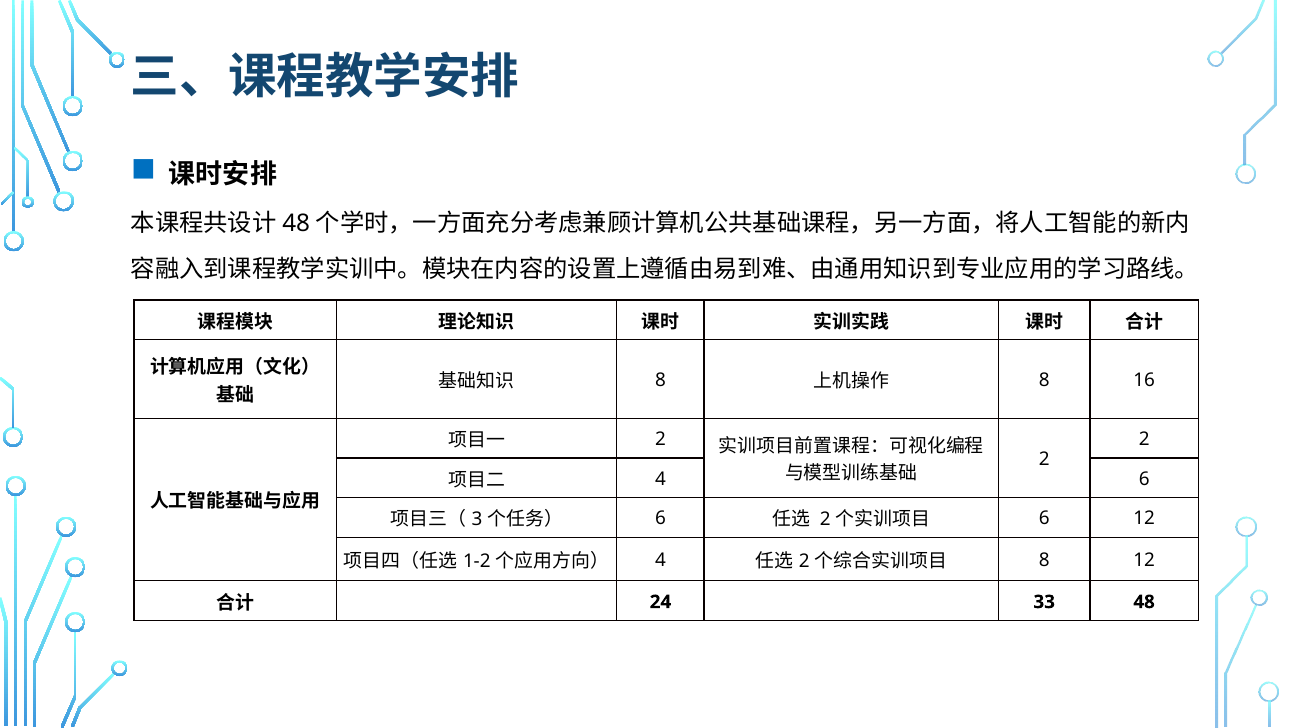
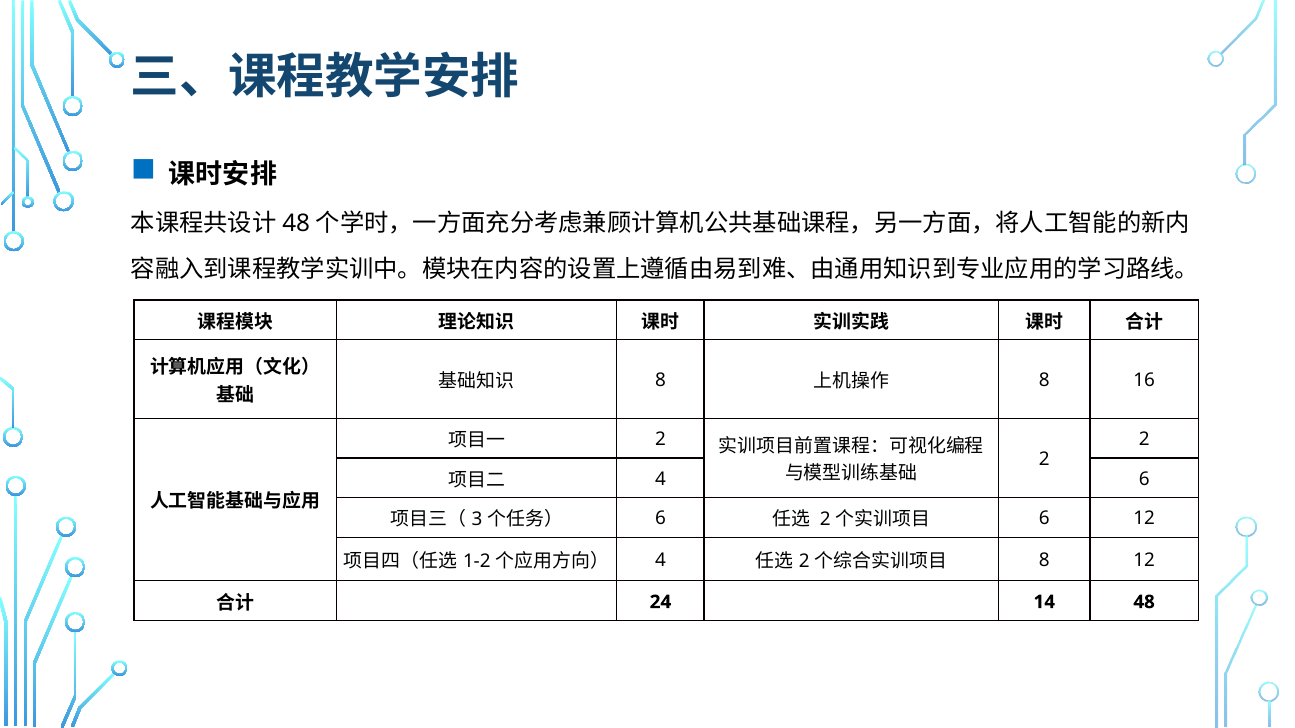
33: 33 -> 14 (1044, 602)
